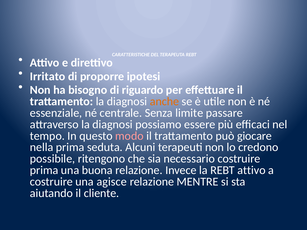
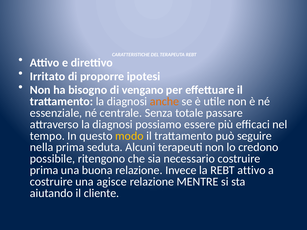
riguardo: riguardo -> vengano (143, 90)
limite: limite -> totale (189, 113)
modo colour: pink -> yellow (129, 136)
giocare: giocare -> seguire (254, 136)
